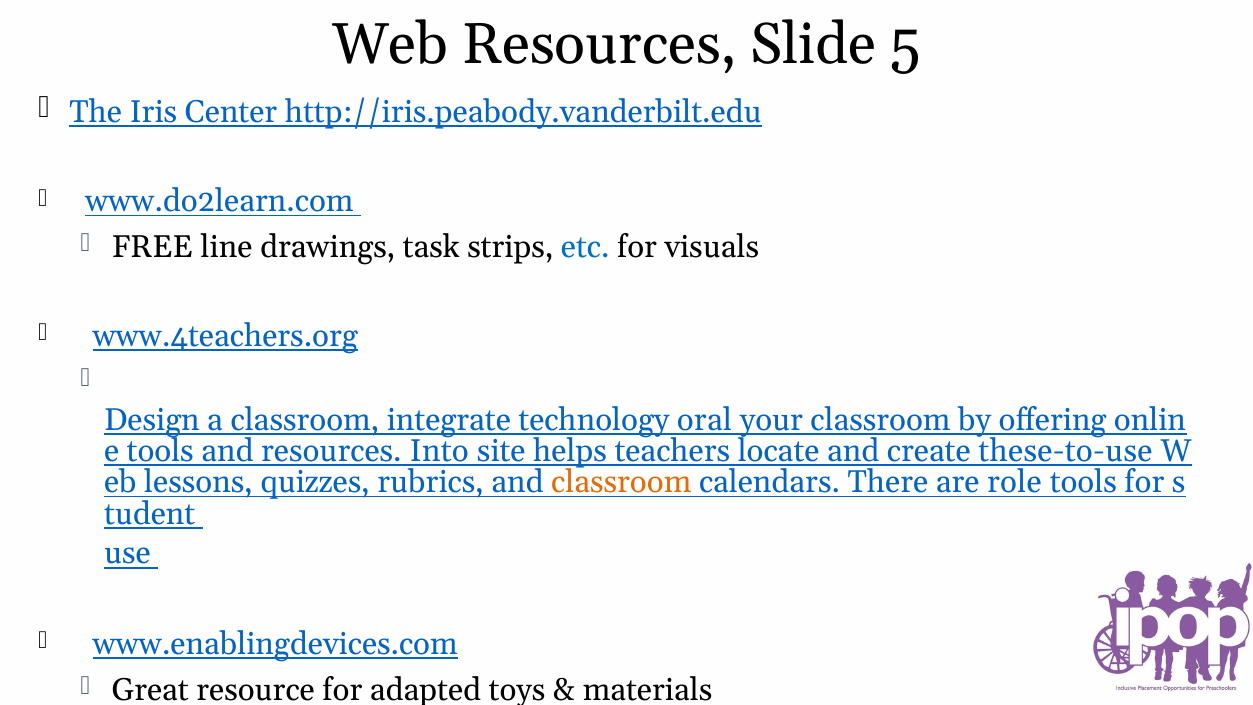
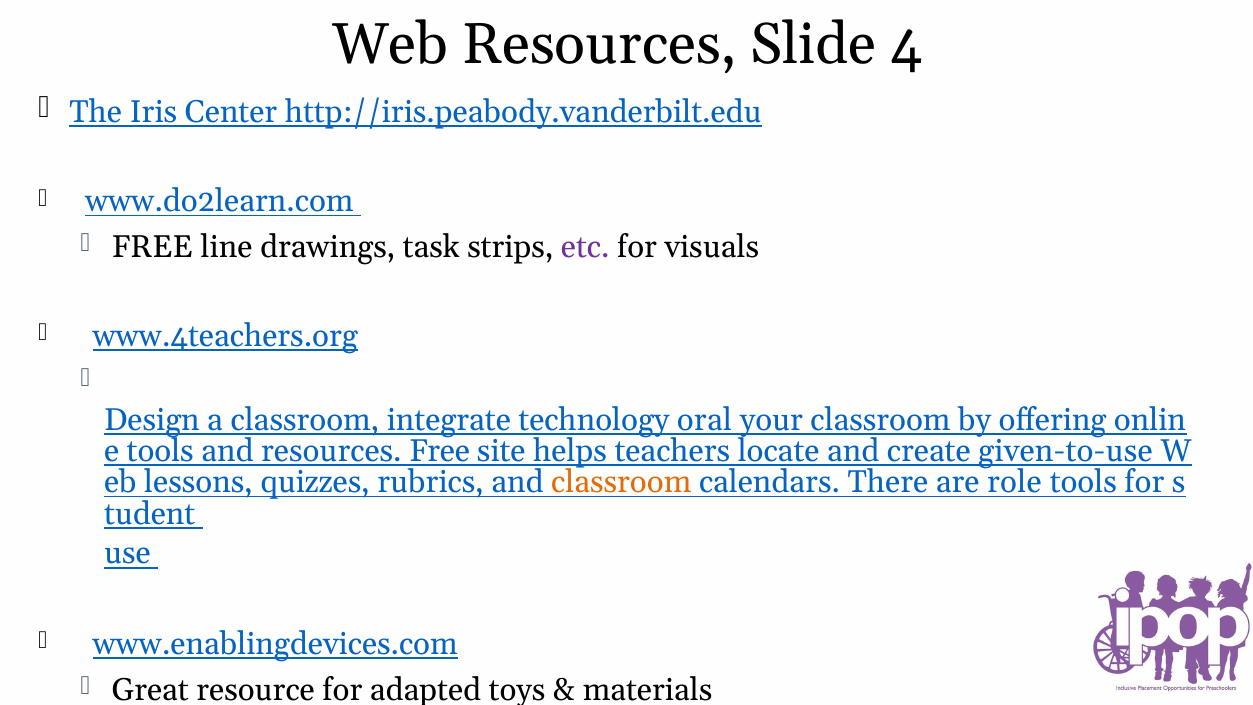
5: 5 -> 4 (906, 44)
etc colour: blue -> purple (585, 248)
resources Into: Into -> Free (439, 451)
these-to-use: these-to-use -> given-to-use (1066, 451)
